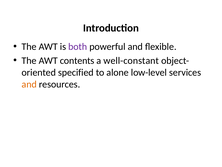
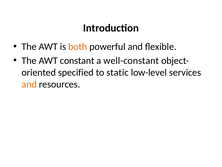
both colour: purple -> orange (78, 47)
contents: contents -> constant (77, 60)
alone: alone -> static (118, 72)
